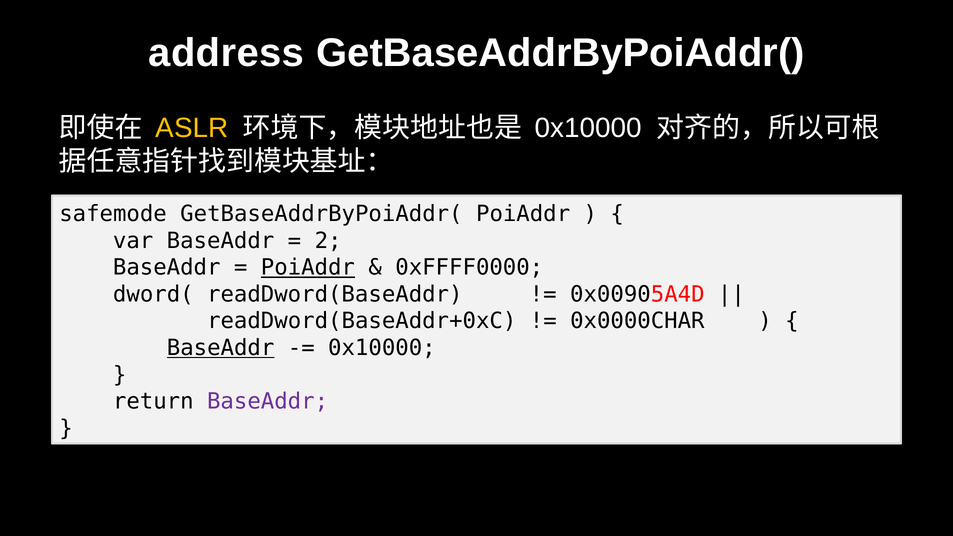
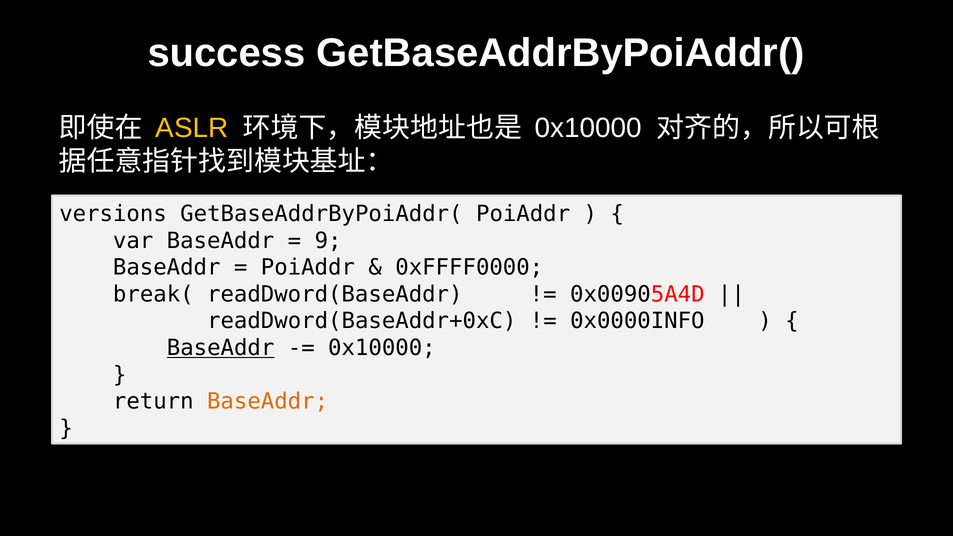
address: address -> success (227, 53)
safemode: safemode -> versions (113, 214)
2: 2 -> 9 (328, 241)
PoiAddr underline: present -> none (308, 268)
dword(: dword( -> break( (153, 294)
0x0000CHAR: 0x0000CHAR -> 0x0000INFO (637, 321)
BaseAddr colour: purple -> orange (268, 402)
